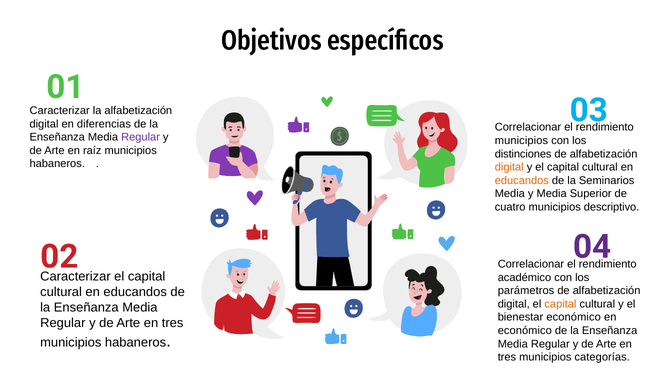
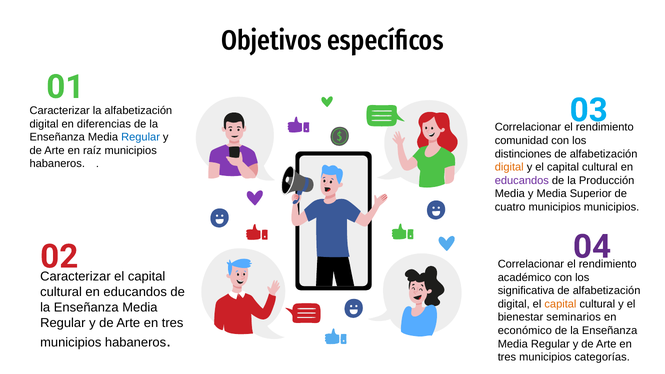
Regular colour: purple -> blue (141, 137)
municipios: municipios -> comunidad (522, 141)
educandos colour: orange -> purple (522, 181)
Seminarios: Seminarios -> Producción (607, 181)
municipios descriptivo: descriptivo -> municipios (612, 207)
parámetros: parámetros -> significativa (526, 291)
bienestar económico: económico -> seminarios (574, 317)
